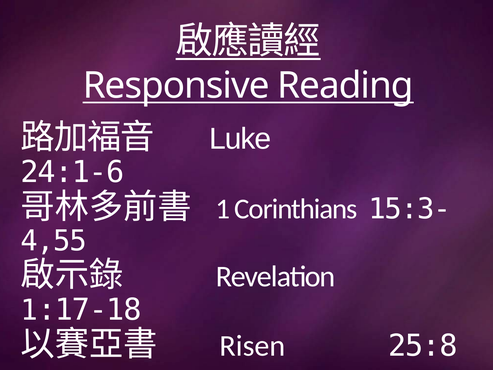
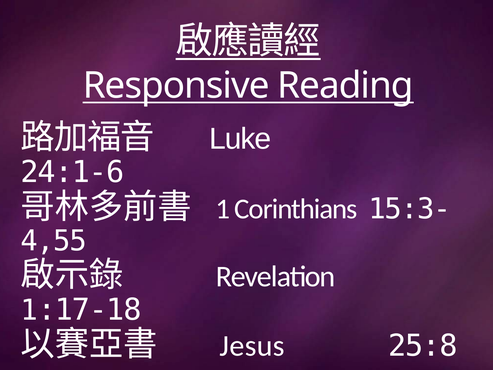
Risen: Risen -> Jesus (252, 346)
